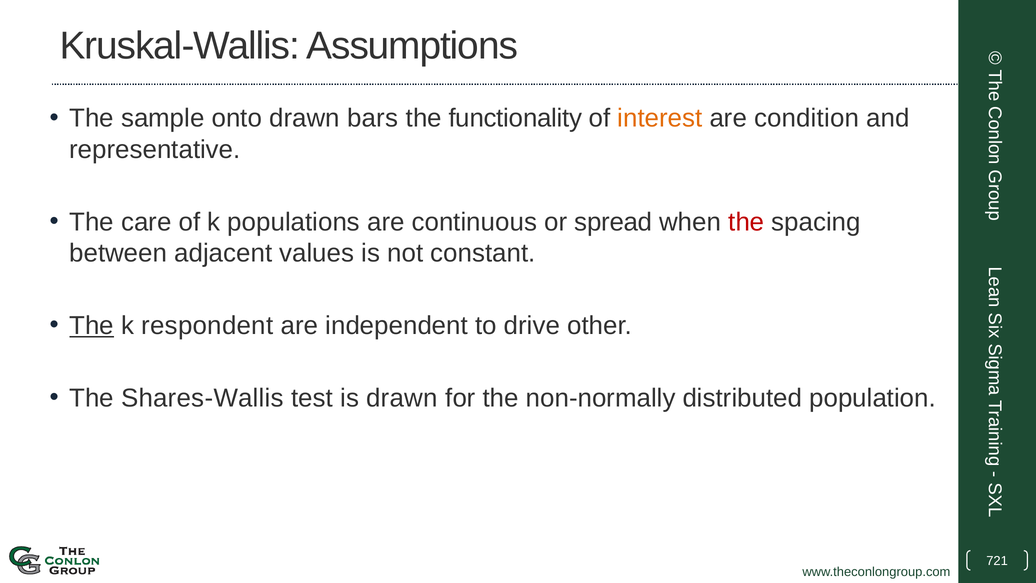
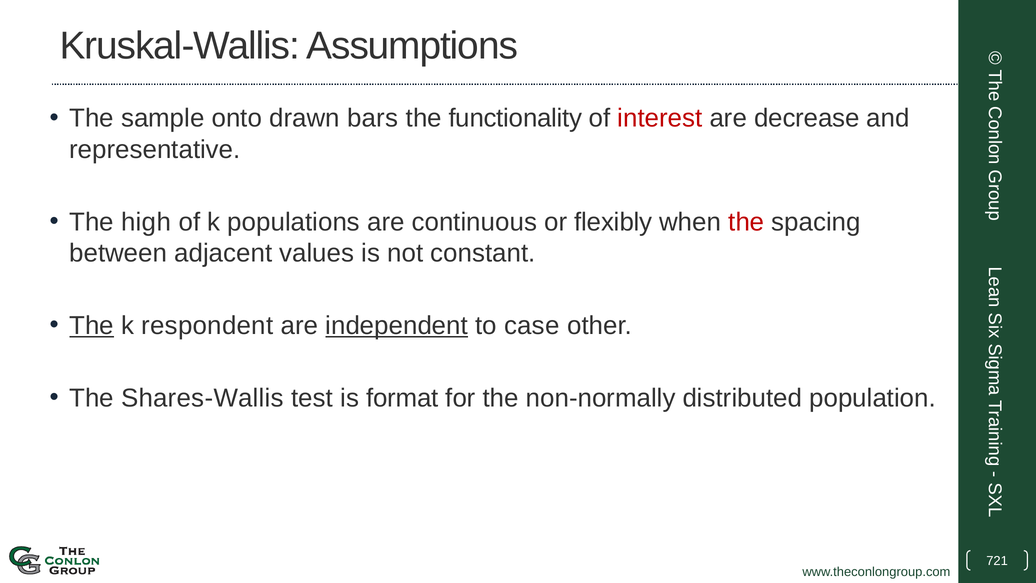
interest colour: orange -> red (660, 118)
condition: condition -> decrease (807, 118)
care: care -> high (146, 222)
spread: spread -> flexibly (613, 222)
independent underline: none -> present (397, 326)
drive: drive -> case (532, 326)
is drawn: drawn -> format (402, 398)
